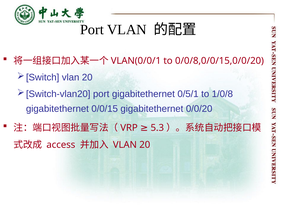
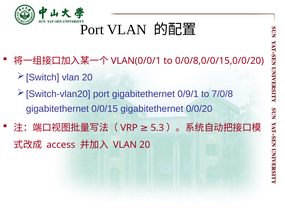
0/5/1: 0/5/1 -> 0/9/1 (188, 94)
1/0/8: 1/0/8 -> 7/0/8 (222, 94)
